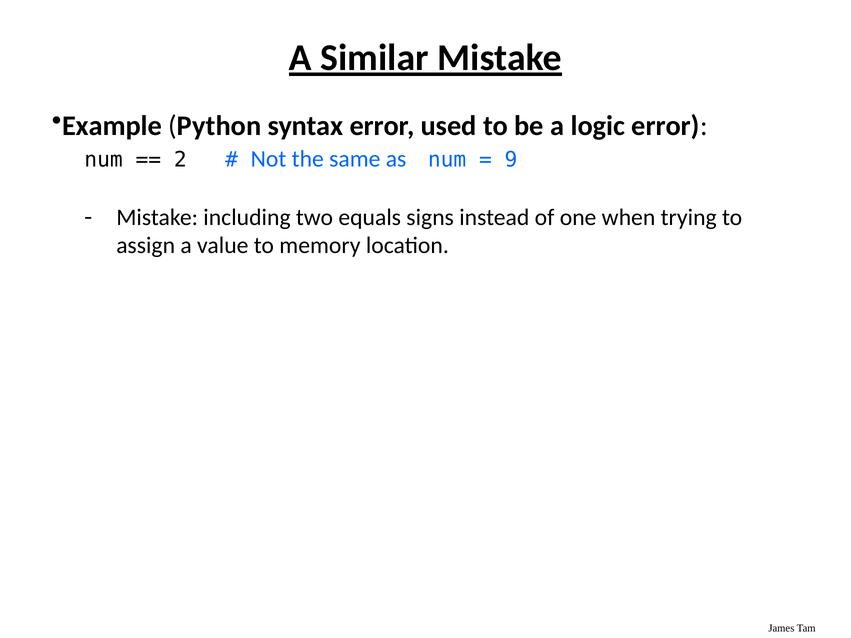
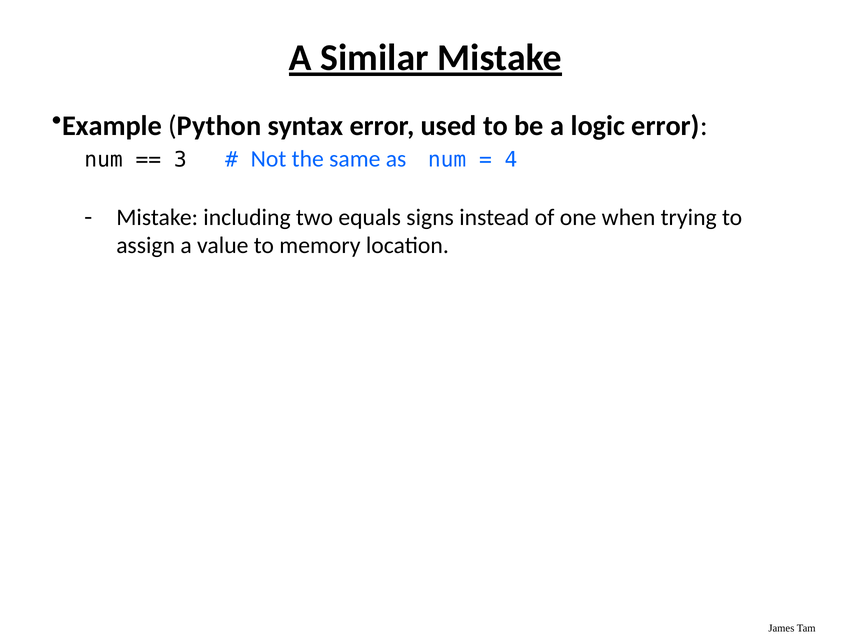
2: 2 -> 3 (180, 160)
9: 9 -> 4 (511, 160)
